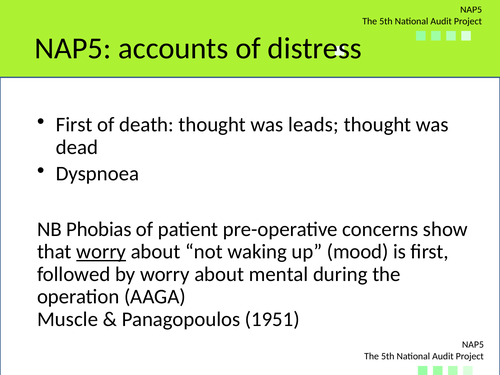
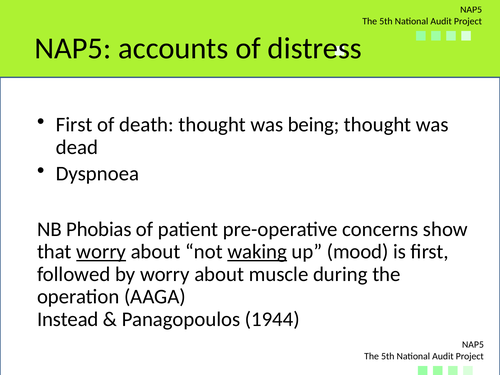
leads: leads -> being (314, 125)
waking underline: none -> present (257, 252)
mental: mental -> muscle (279, 274)
Muscle: Muscle -> Instead (68, 319)
1951: 1951 -> 1944 (272, 319)
